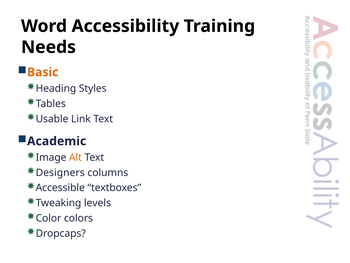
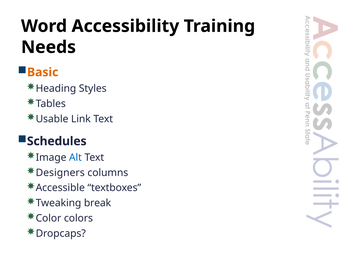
Academic: Academic -> Schedules (57, 141)
Alt colour: orange -> blue (75, 157)
levels: levels -> break (98, 203)
